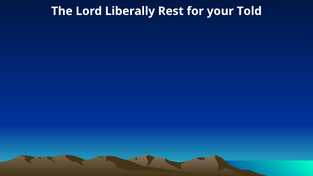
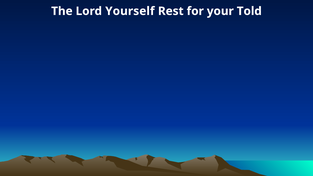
Liberally: Liberally -> Yourself (130, 11)
